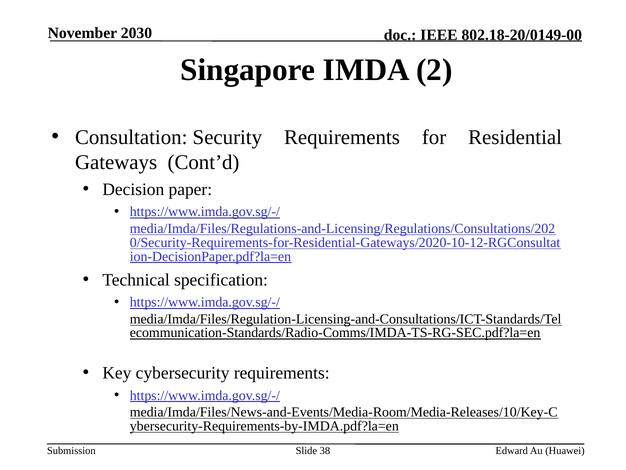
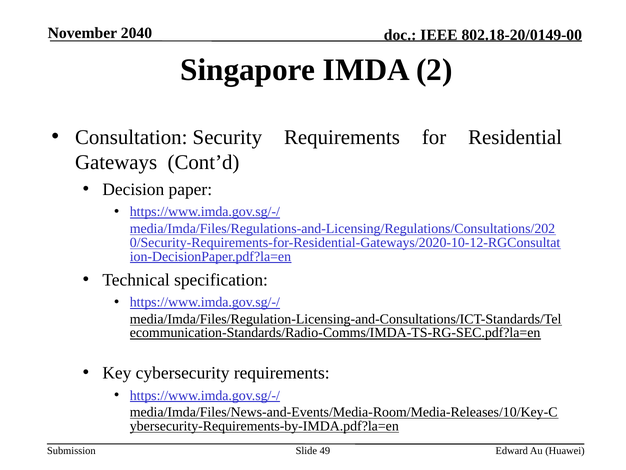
2030: 2030 -> 2040 (136, 33)
38: 38 -> 49 (325, 450)
